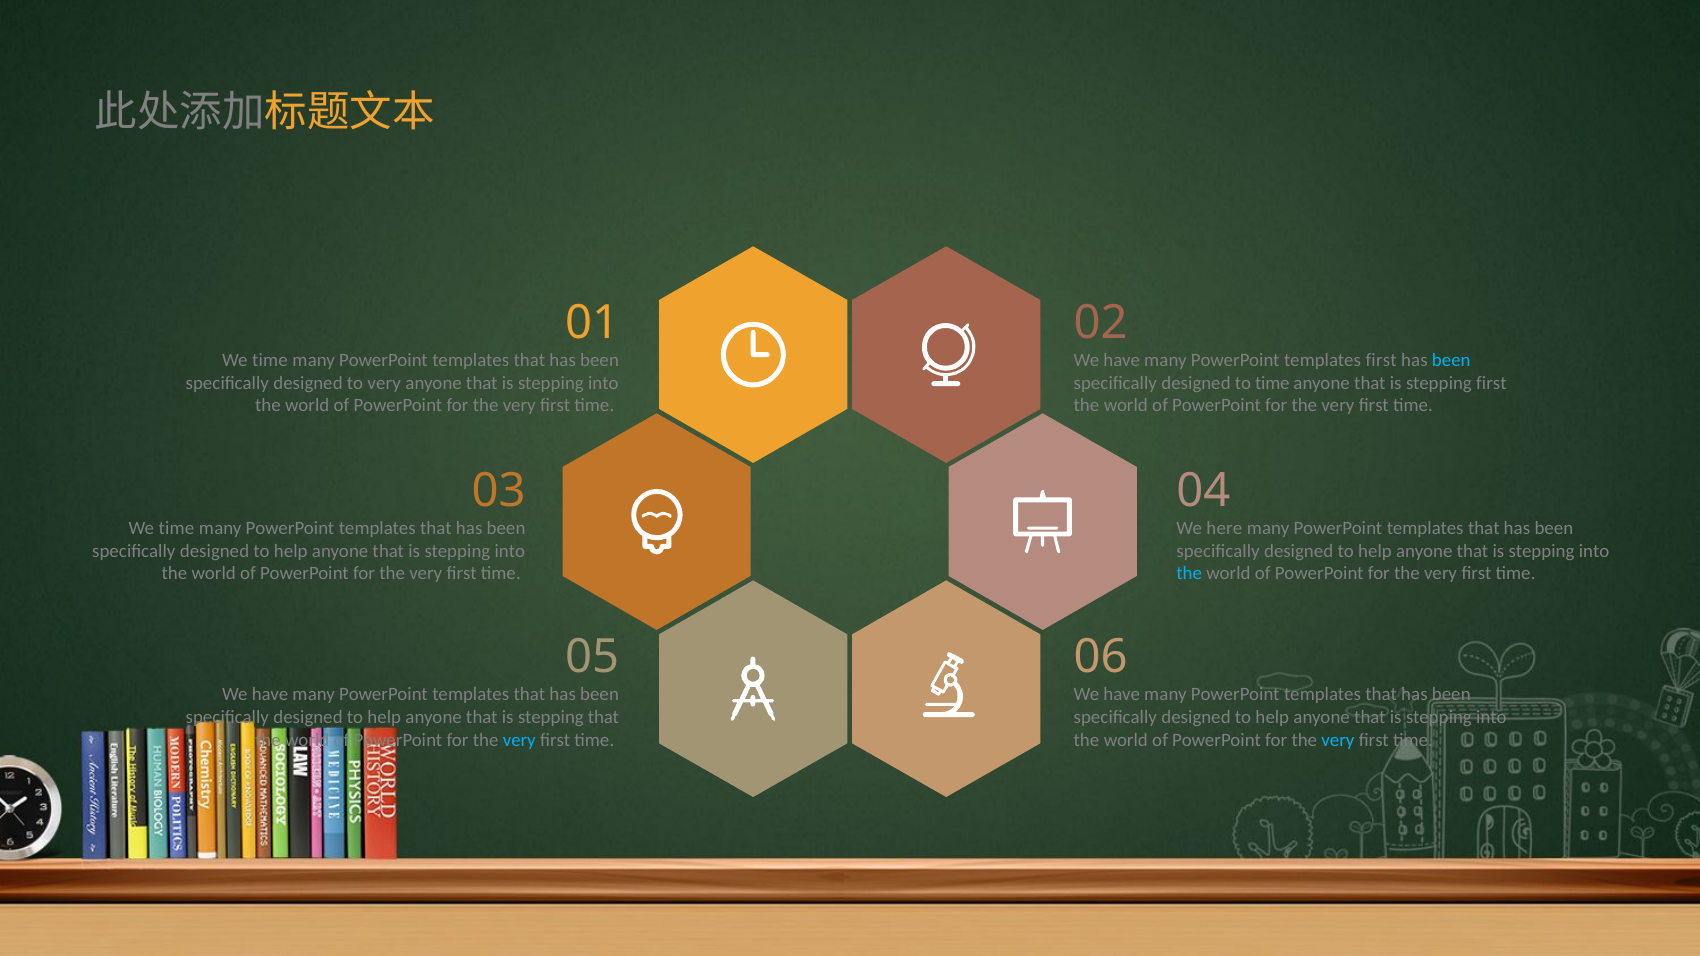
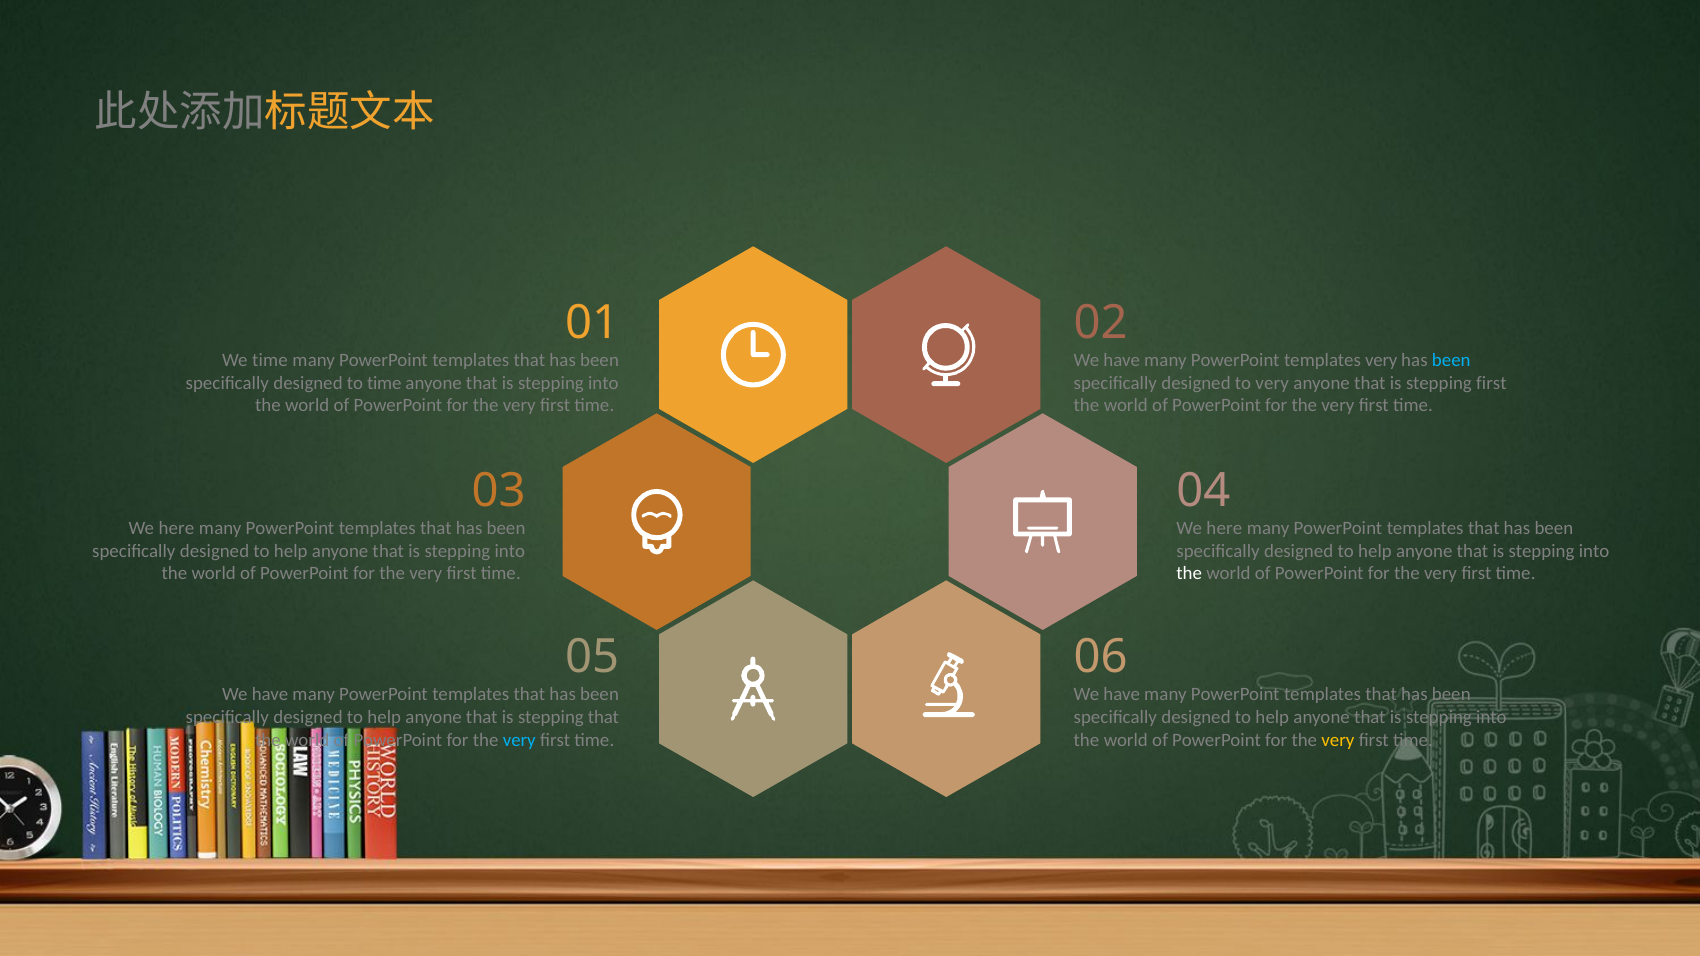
templates first: first -> very (1381, 361)
to very: very -> time (384, 383)
to time: time -> very (1272, 383)
time: time -> here (176, 528)
the colour: light blue -> white (1189, 574)
very colour: light blue -> yellow (1338, 740)
